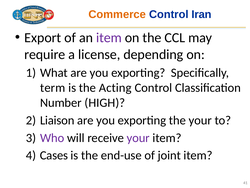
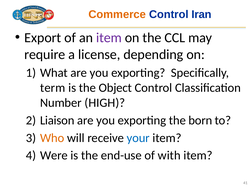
Acting: Acting -> Object (115, 88)
the your: your -> born (200, 120)
Who colour: purple -> orange (52, 138)
your colour: purple -> blue (138, 138)
Cases: Cases -> Were (54, 155)
joint: joint -> with (169, 155)
